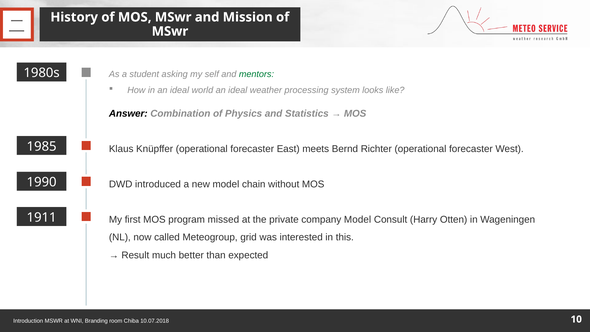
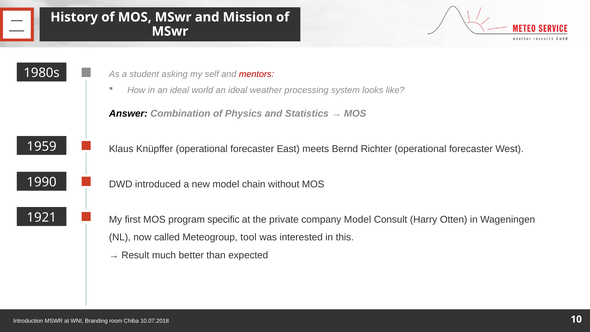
mentors colour: green -> red (256, 74)
1985: 1985 -> 1959 (42, 146)
1911: 1911 -> 1921 (42, 217)
missed: missed -> specific (223, 220)
grid: grid -> tool (248, 237)
